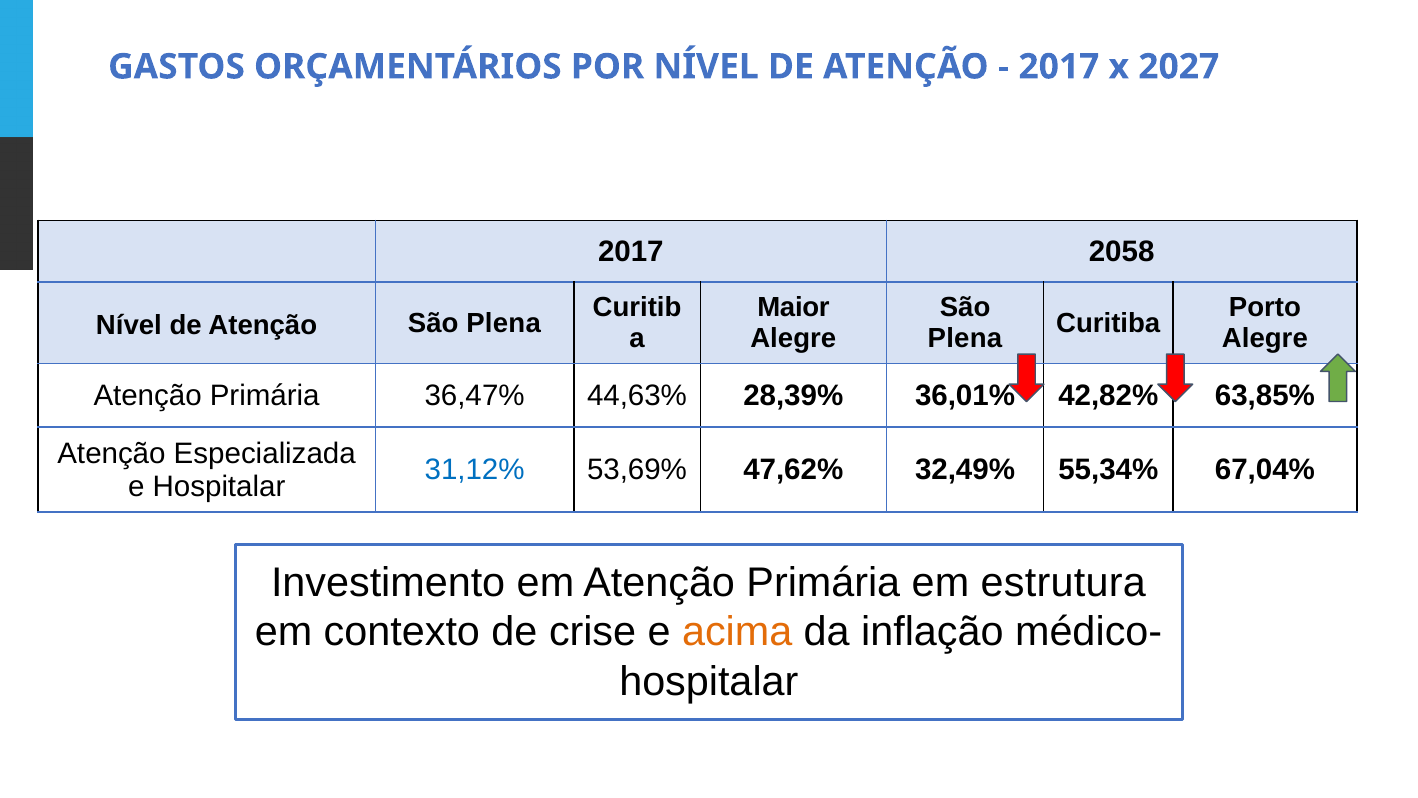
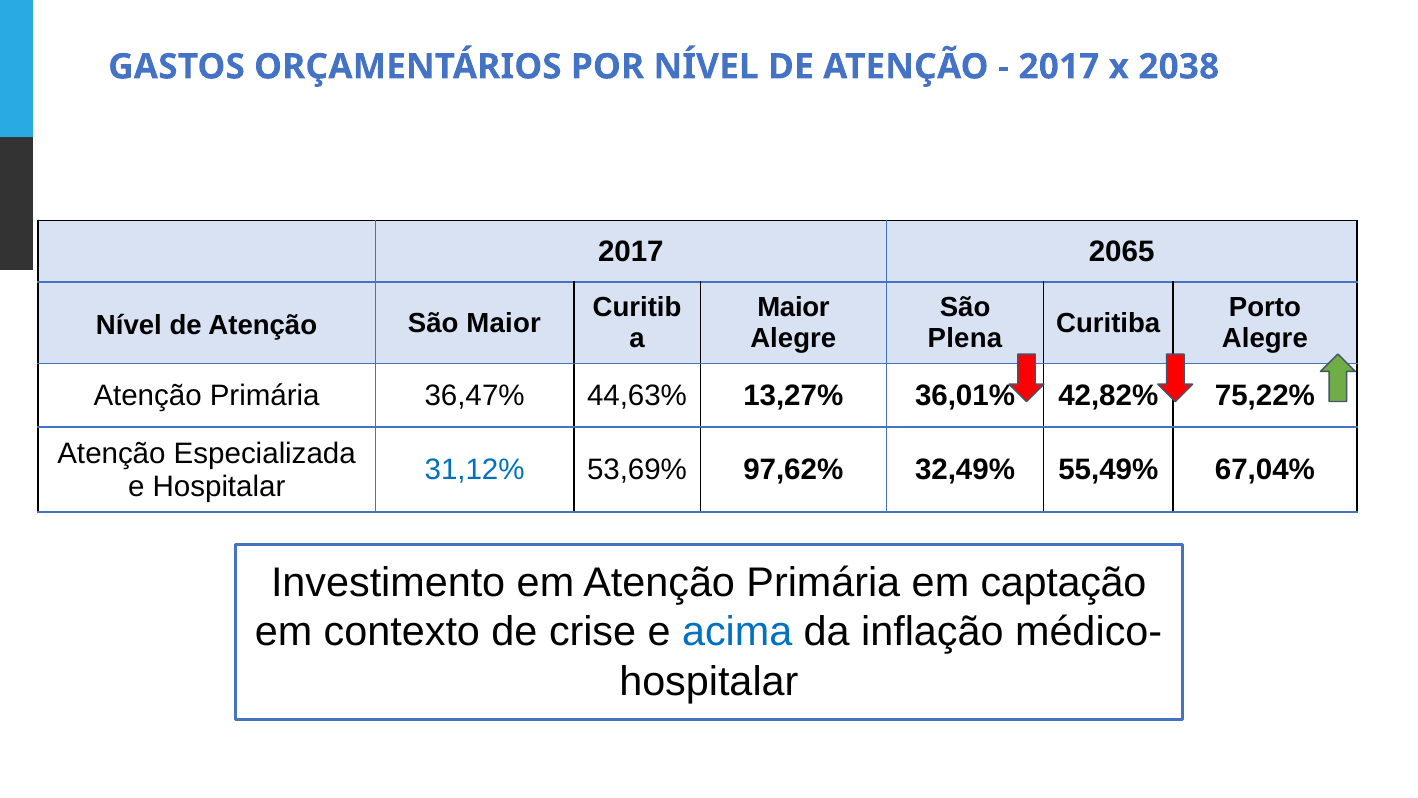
2027: 2027 -> 2038 (1179, 67)
2058: 2058 -> 2065 (1122, 252)
Atenção São Plena: Plena -> Maior (504, 323)
28,39%: 28,39% -> 13,27% (793, 396)
63,85%: 63,85% -> 75,22% (1265, 396)
47,62%: 47,62% -> 97,62% (793, 470)
55,34%: 55,34% -> 55,49% (1108, 470)
estrutura: estrutura -> captação (1063, 582)
acima colour: orange -> blue (737, 632)
